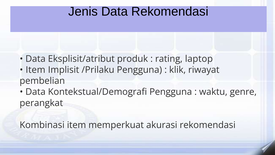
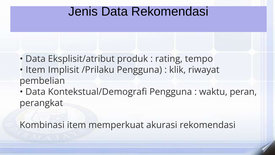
laptop: laptop -> tempo (199, 59)
genre: genre -> peran (243, 92)
